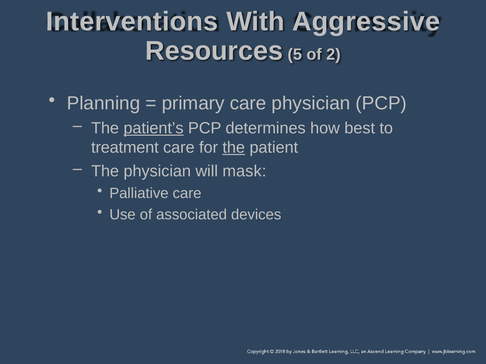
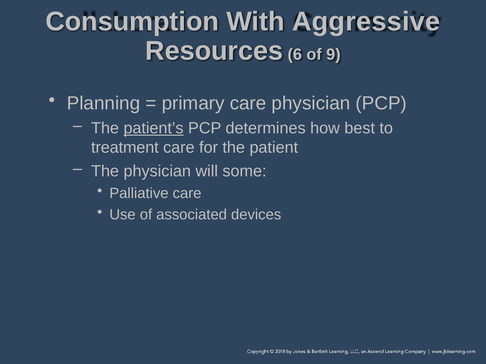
Interventions: Interventions -> Consumption (132, 22)
5: 5 -> 6 (295, 54)
2: 2 -> 9 (333, 54)
the underline: present -> none (234, 148)
mask: mask -> some (244, 171)
